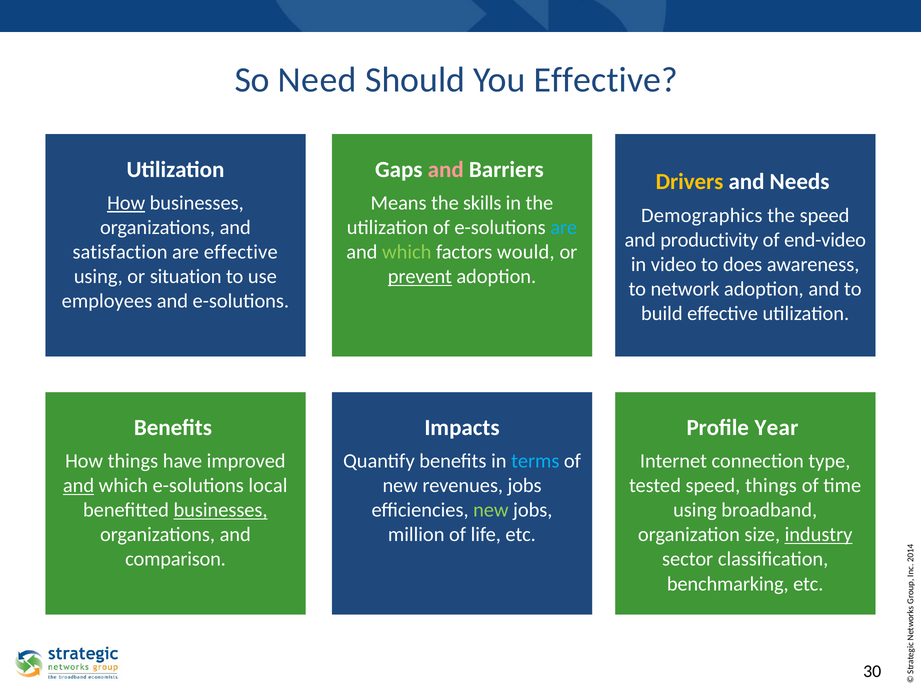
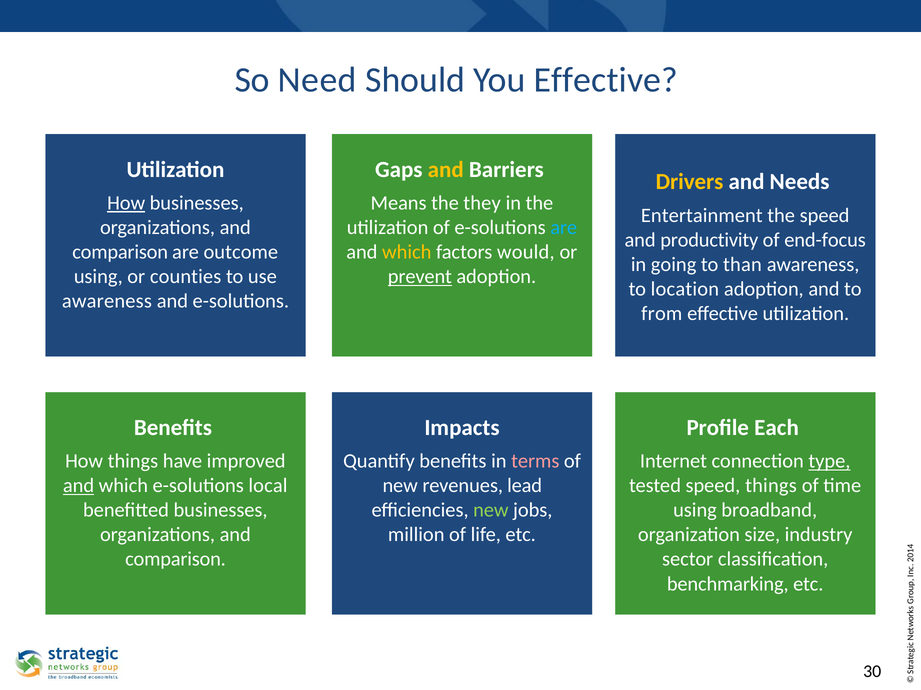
and colour: pink -> yellow (446, 170)
skills: skills -> they (482, 203)
Demographics: Demographics -> Entertainment (702, 216)
end-video: end-video -> end-focus (825, 240)
satisfaction: satisfaction -> comparison (120, 252)
are effective: effective -> outcome (241, 252)
which colour: light green -> yellow (407, 252)
video: video -> going (674, 265)
does: does -> than (742, 265)
situation: situation -> counties (186, 277)
network: network -> location (685, 289)
employees: employees -> awareness (107, 301)
build: build -> from (662, 314)
Year: Year -> Each (777, 428)
terms colour: light blue -> pink (535, 462)
type underline: none -> present (829, 462)
revenues jobs: jobs -> lead (525, 486)
businesses underline: present -> none (221, 511)
industry underline: present -> none (819, 535)
